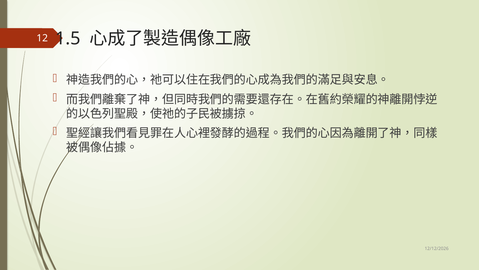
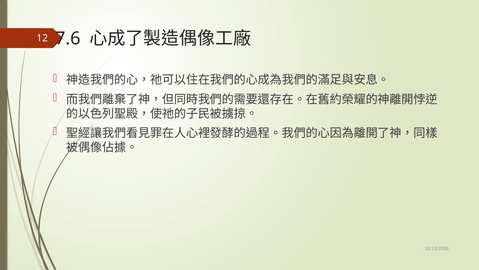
1.5: 1.5 -> 7.6 (68, 38)
